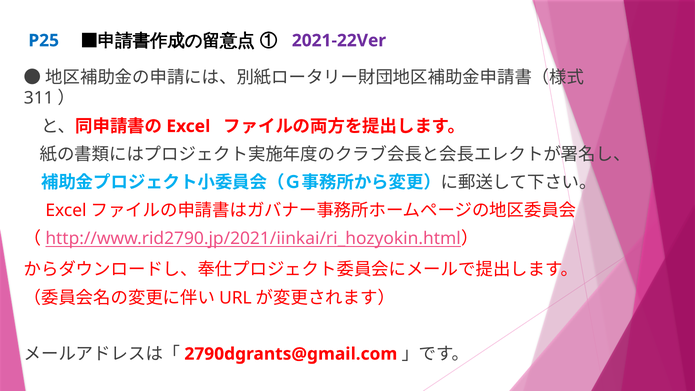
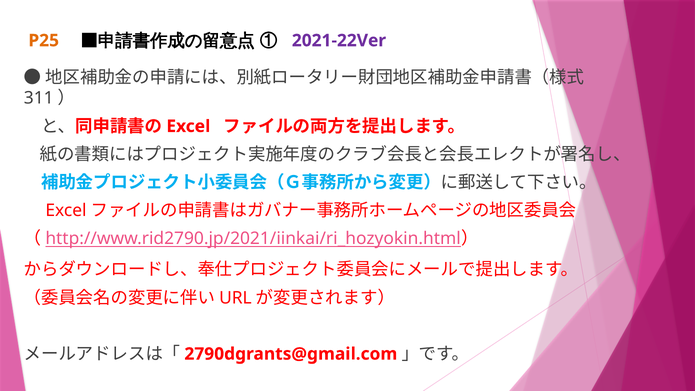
P25 colour: blue -> orange (44, 41)
